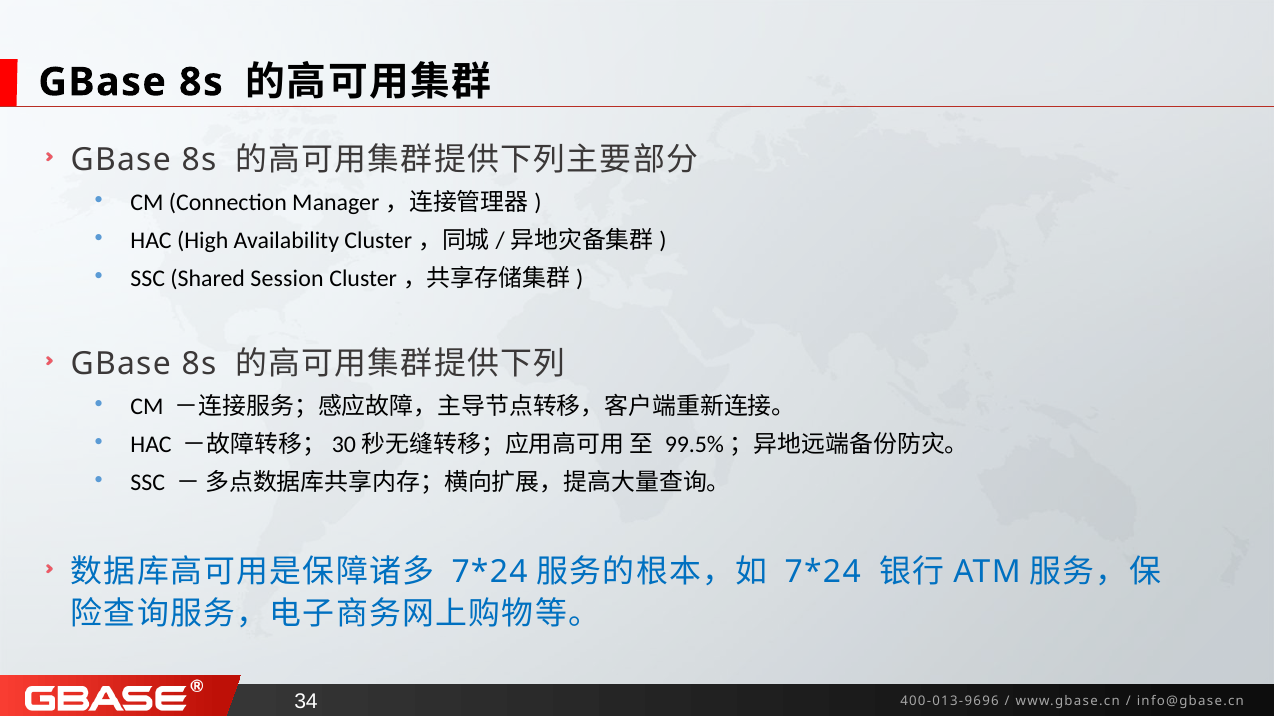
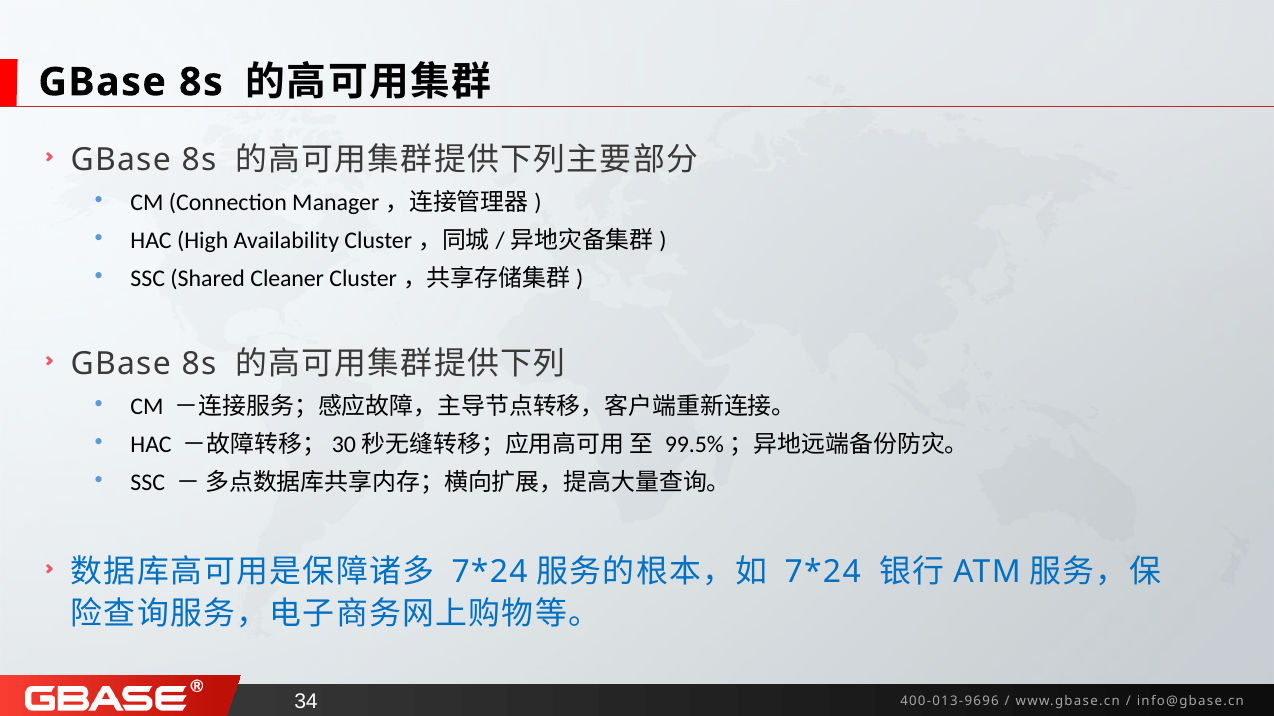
Session: Session -> Cleaner (287, 279)
